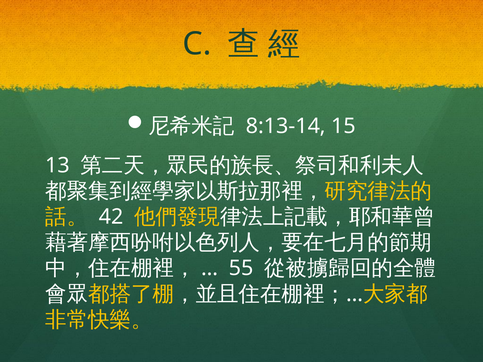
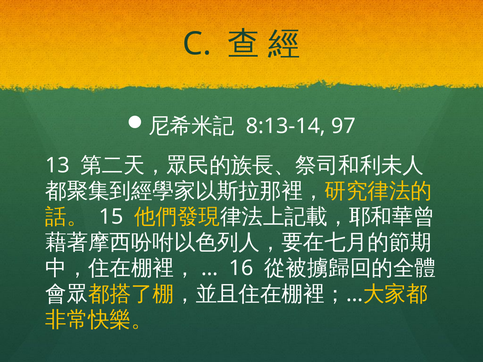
15: 15 -> 97 (344, 126)
42: 42 -> 15 (111, 217)
55: 55 -> 16 (241, 268)
